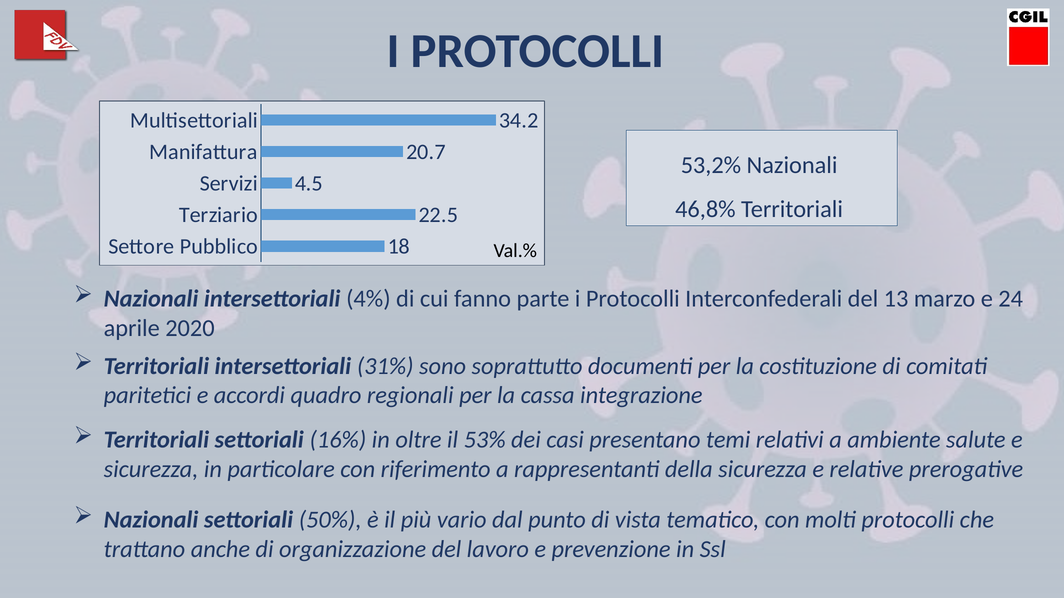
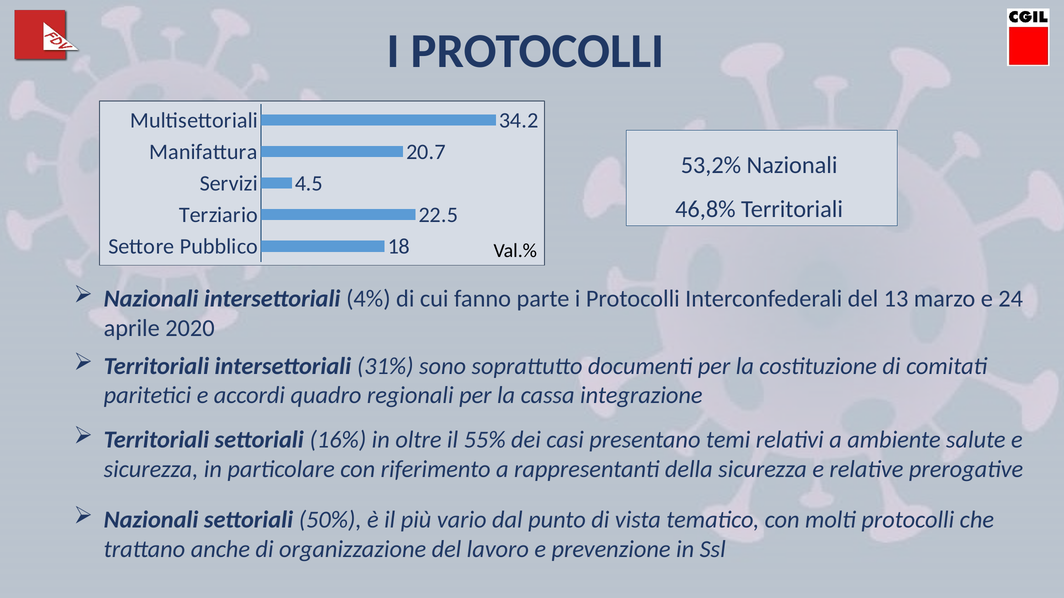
53%: 53% -> 55% (485, 440)
